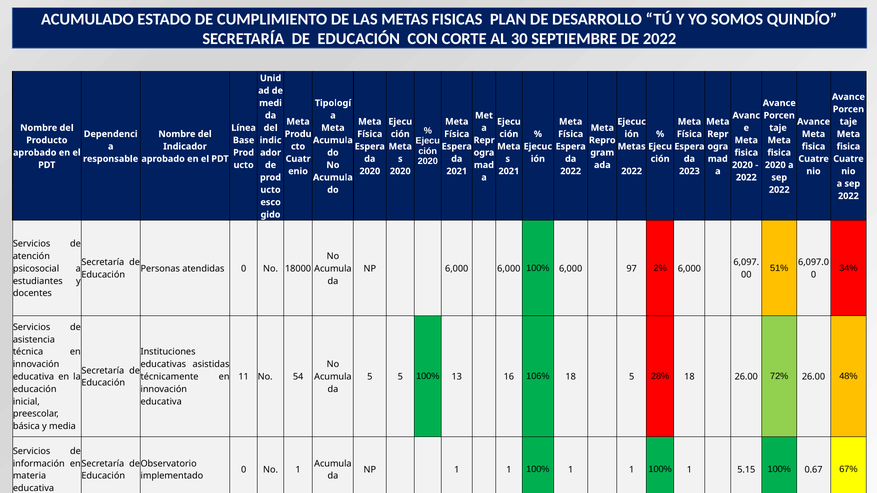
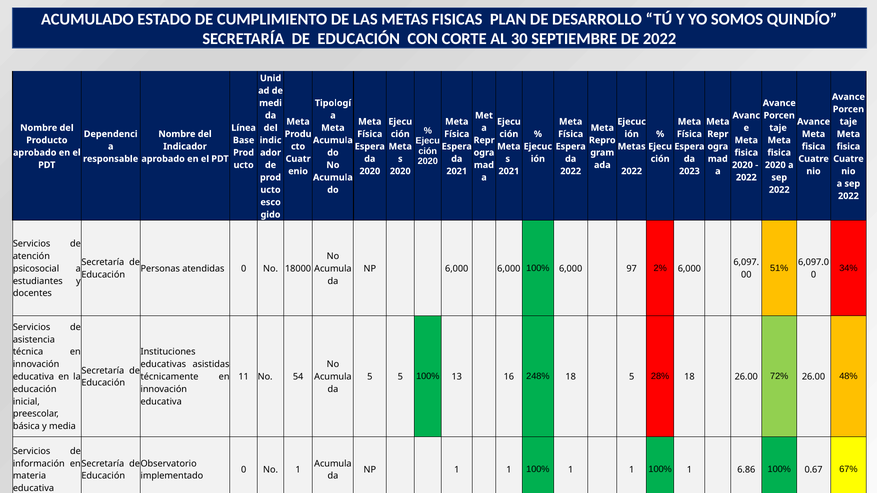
106%: 106% -> 248% (538, 377)
5.15: 5.15 -> 6.86 (746, 470)
